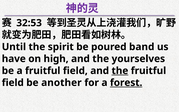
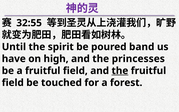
32:53: 32:53 -> 32:55 (29, 23)
yourselves: yourselves -> princesses (138, 59)
another: another -> touched (61, 83)
forest underline: present -> none (126, 83)
